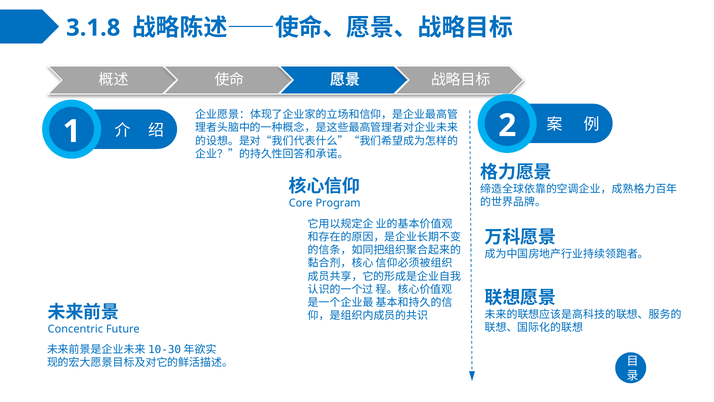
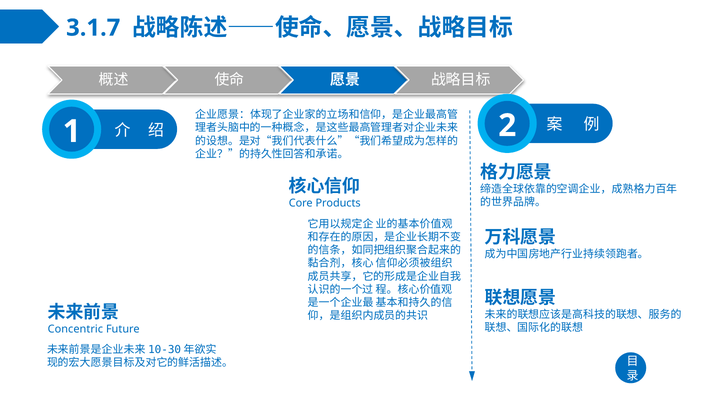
3.1.8: 3.1.8 -> 3.1.7 (93, 28)
Program: Program -> Products (338, 203)
